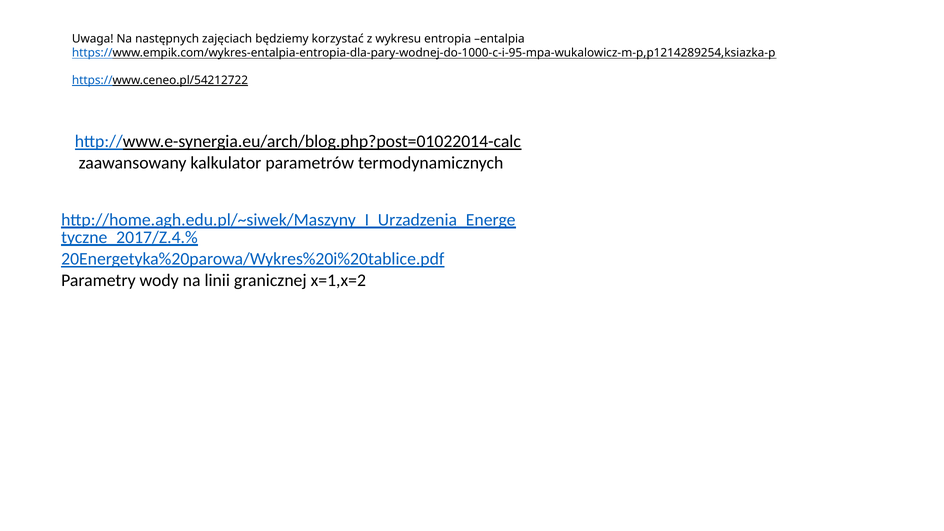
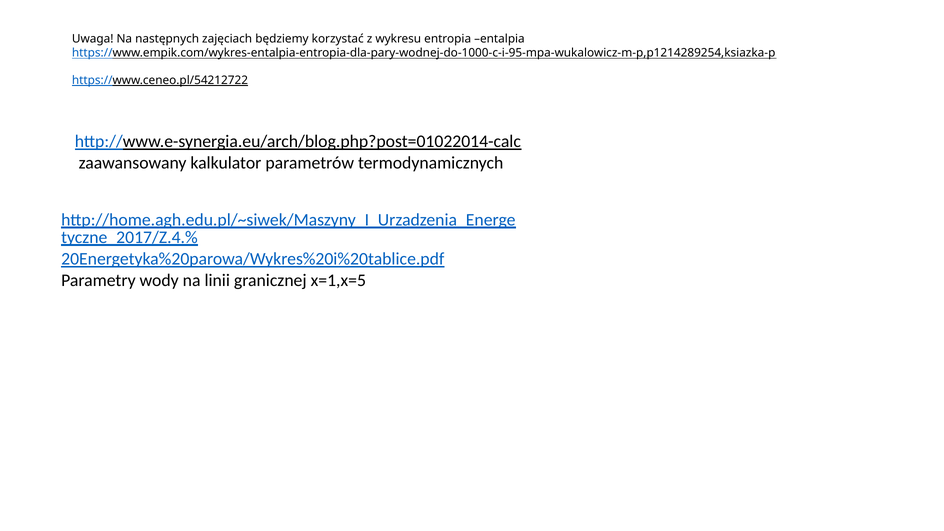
x=1,x=2: x=1,x=2 -> x=1,x=5 (338, 281)
